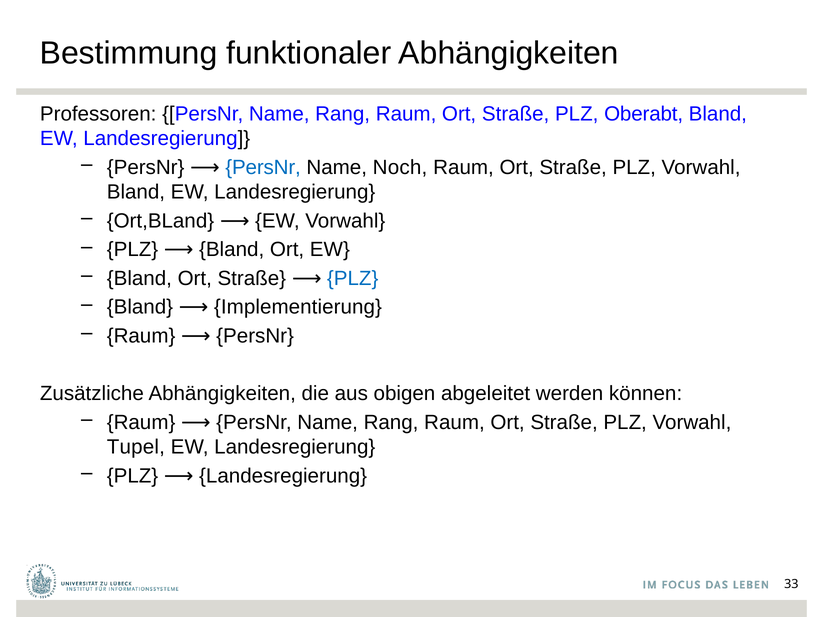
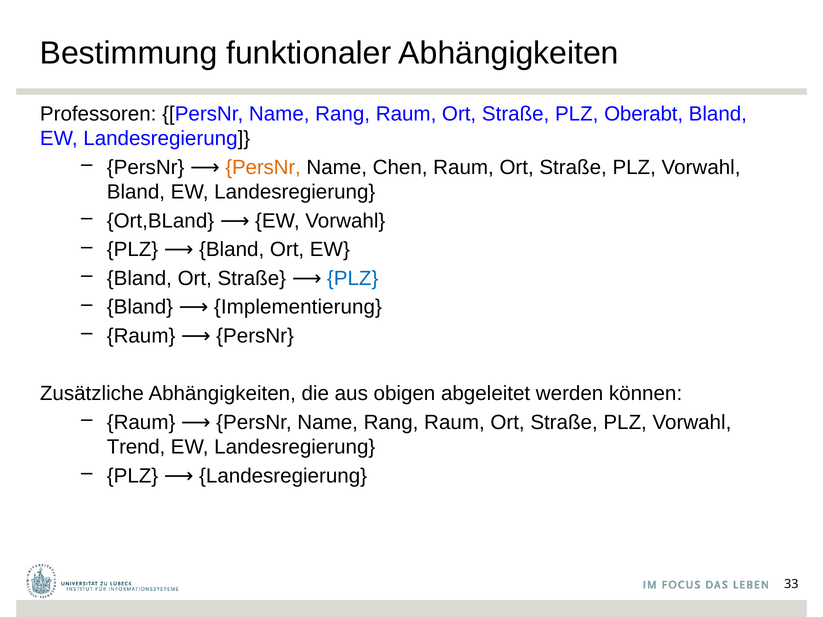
PersNr colour: blue -> orange (263, 167)
Noch: Noch -> Chen (400, 167)
Tupel: Tupel -> Trend (136, 447)
